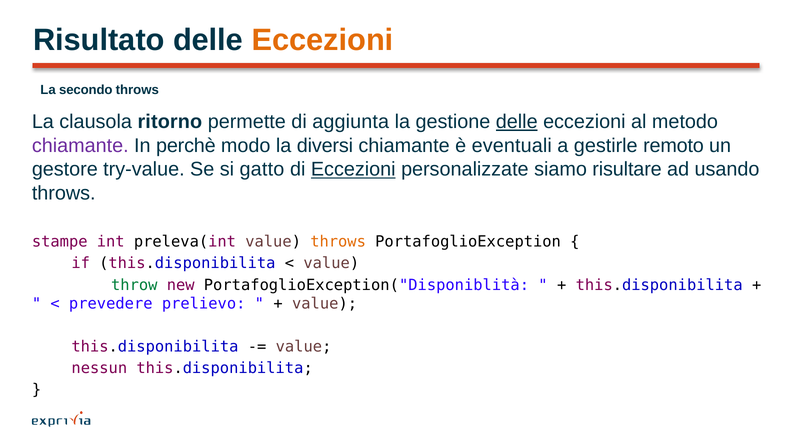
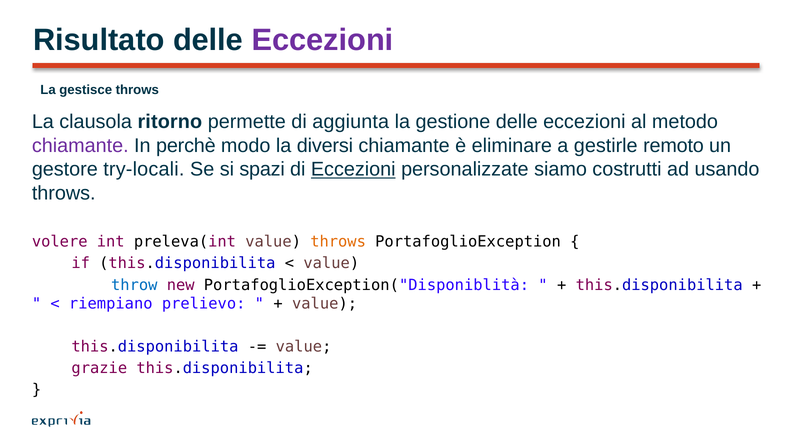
Eccezioni colour: orange -> purple (322, 40)
secondo: secondo -> gestisce (86, 90)
delle underline: present -> none (517, 122)
eventuali: eventuali -> eliminare (512, 145)
try-value: try-value -> try-locali (144, 169)
gatto: gatto -> spazi (262, 169)
risultare: risultare -> costrutti (627, 169)
stampe: stampe -> volere (60, 241)
throw colour: green -> blue (134, 285)
prevedere: prevedere -> riempiano (111, 303)
nessun: nessun -> grazie (99, 368)
